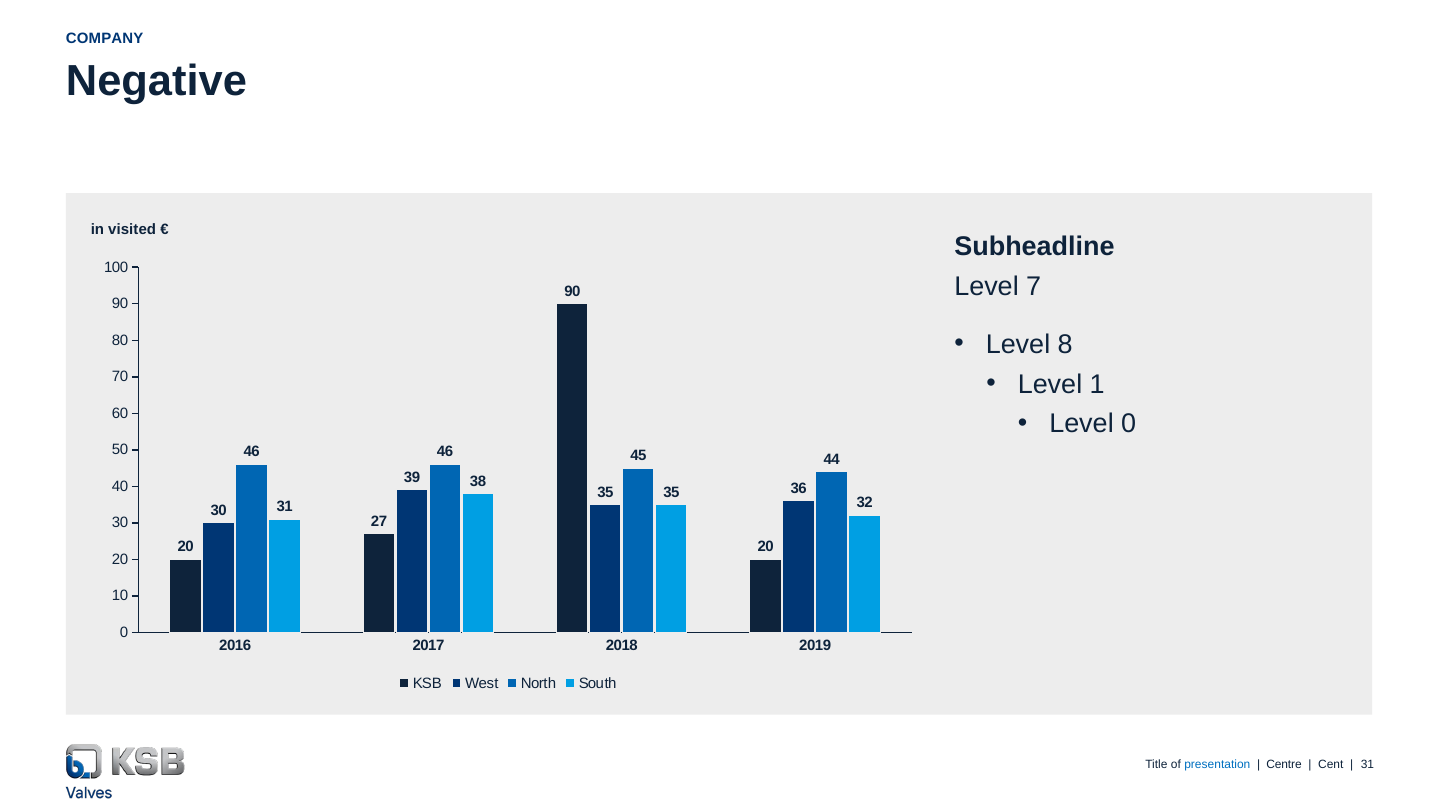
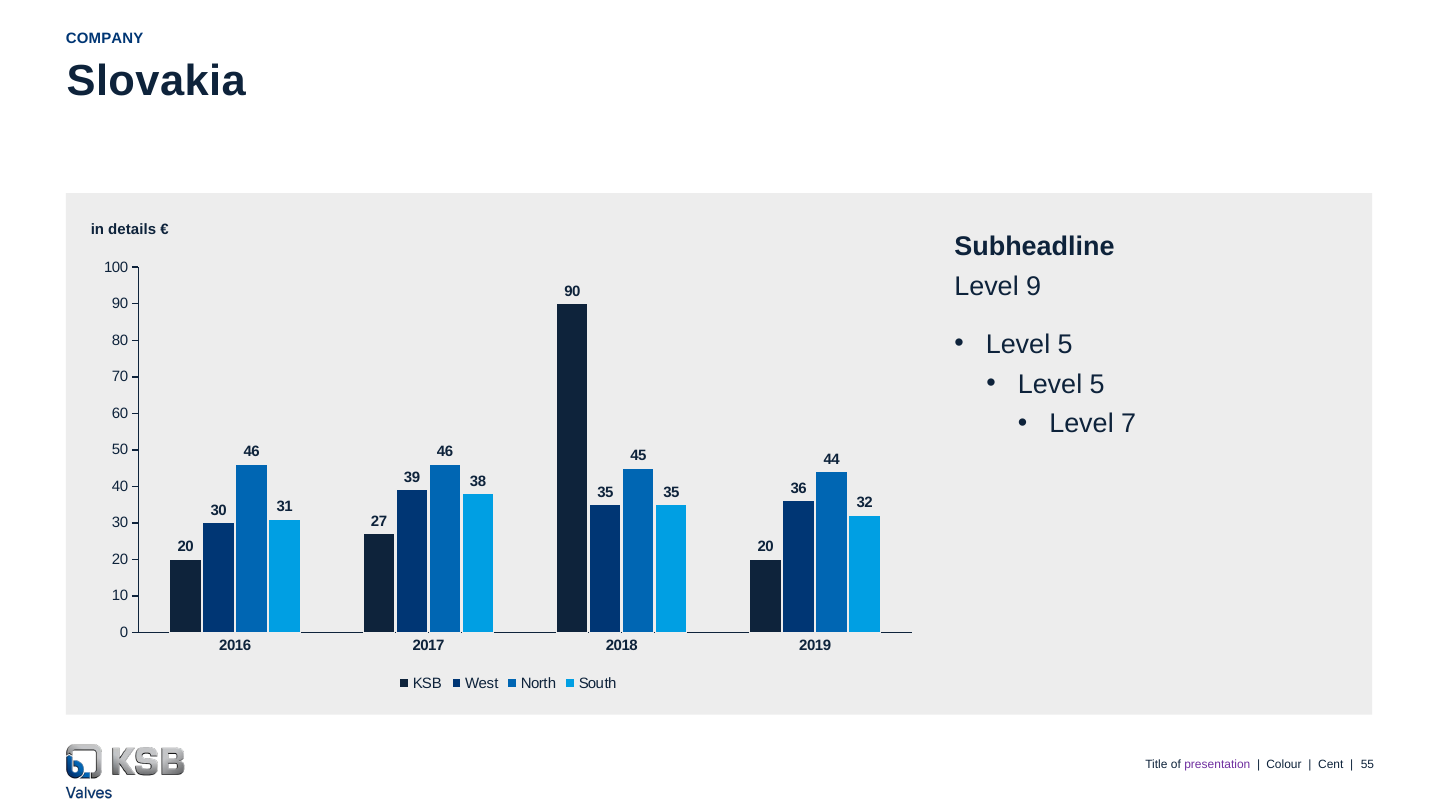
Negative: Negative -> Slovakia (156, 81)
visited: visited -> details (132, 229)
7: 7 -> 9 (1034, 287)
8: 8 -> 5 (1065, 344)
1: 1 -> 5 (1097, 384)
Level 0: 0 -> 7 (1129, 424)
presentation colour: blue -> purple (1217, 764)
Centre: Centre -> Colour (1284, 764)
31: 31 -> 55 (1367, 764)
